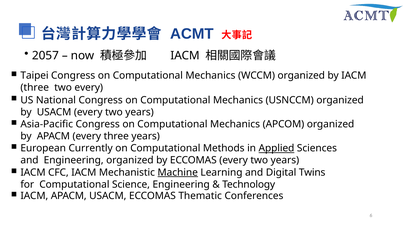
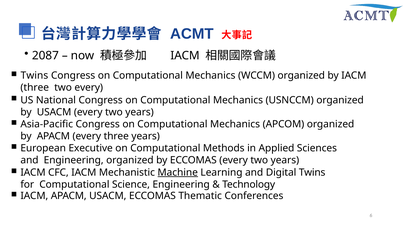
2057: 2057 -> 2087 (45, 56)
Taipei: Taipei -> Twins (34, 76)
Currently: Currently -> Executive (91, 149)
Applied underline: present -> none (276, 149)
